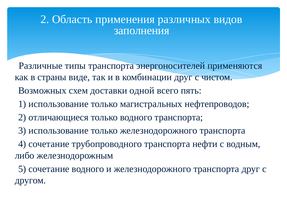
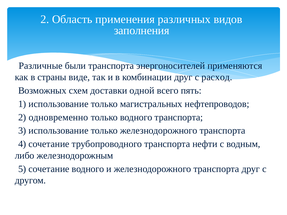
типы: типы -> были (75, 66)
чистом: чистом -> расход (217, 77)
отличающиеся: отличающиеся -> одновременно (58, 117)
